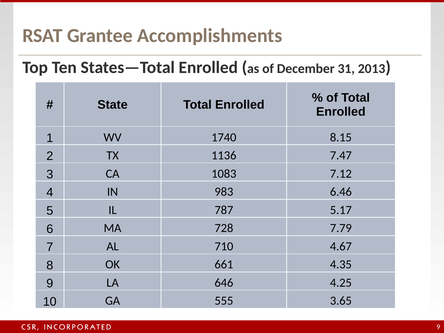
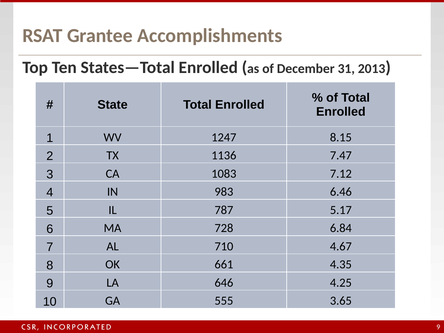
1740: 1740 -> 1247 (224, 137)
7.79: 7.79 -> 6.84 (341, 228)
